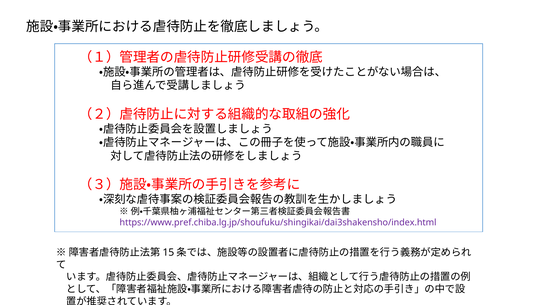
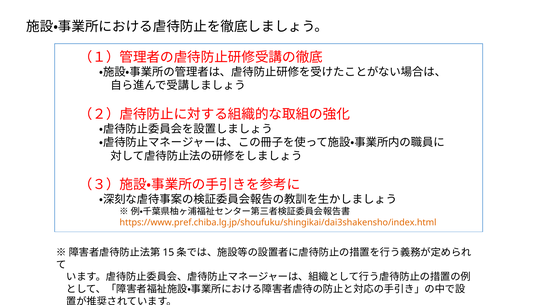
https://www.pref.chiba.lg.jp/shoufuku/shingikai/dai3shakensho/index.html colour: purple -> orange (278, 222)
